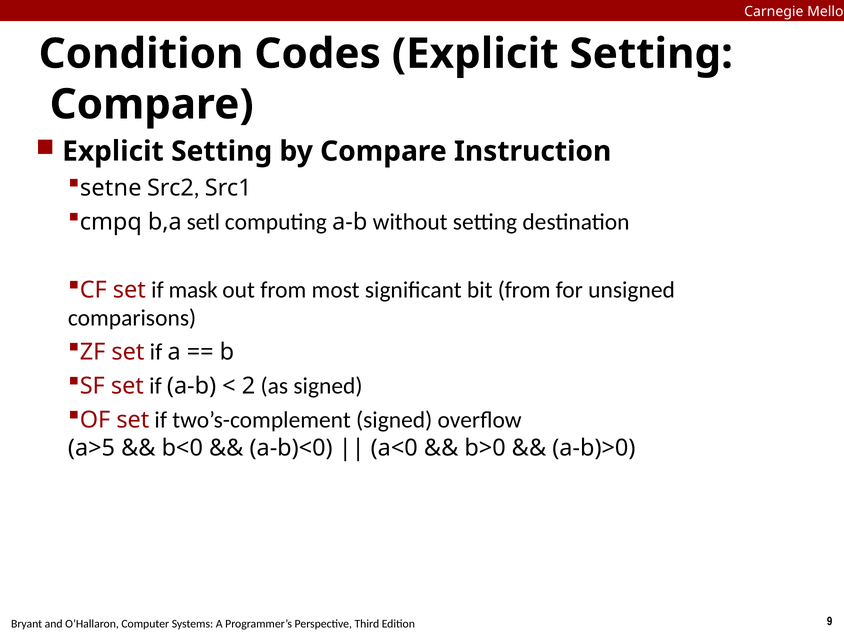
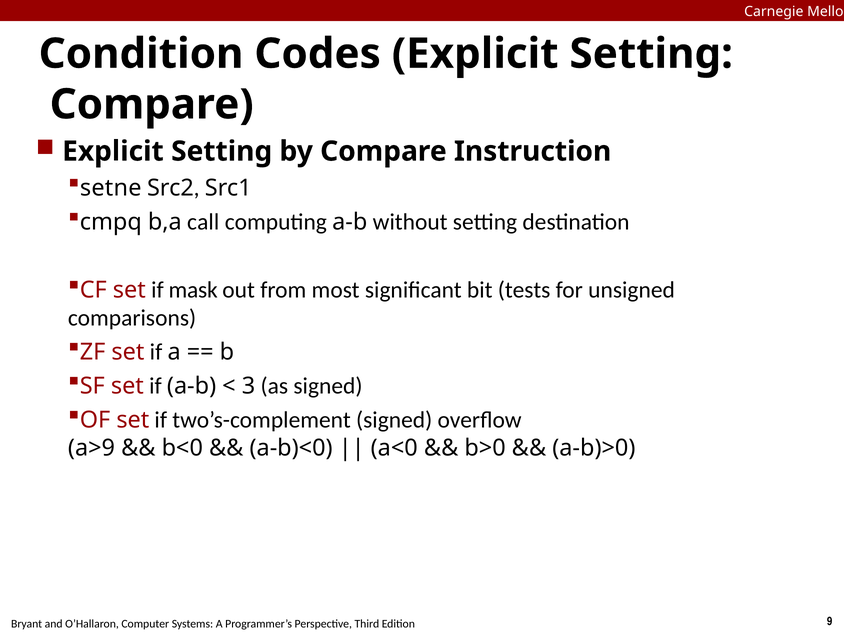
setl: setl -> call (203, 222)
bit from: from -> tests (524, 290)
2: 2 -> 3 (248, 386)
a>5: a>5 -> a>9 (92, 448)
